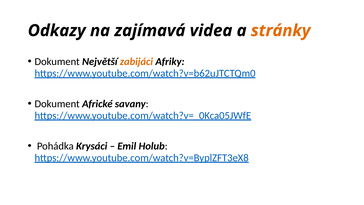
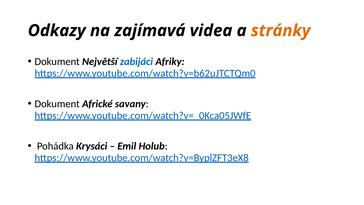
zabijáci colour: orange -> blue (136, 62)
